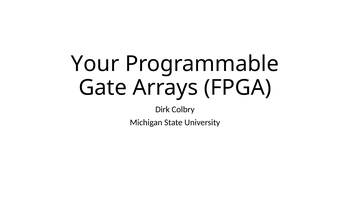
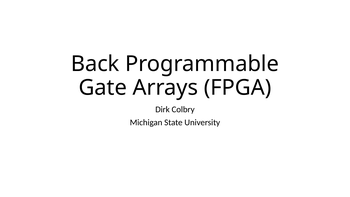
Your: Your -> Back (95, 64)
